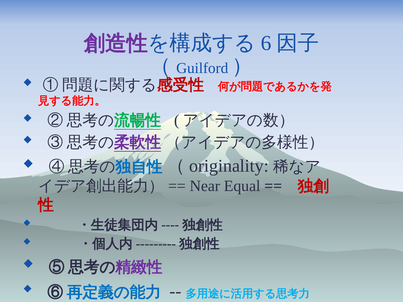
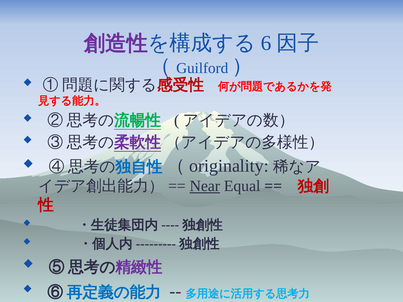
Near underline: none -> present (205, 186)
